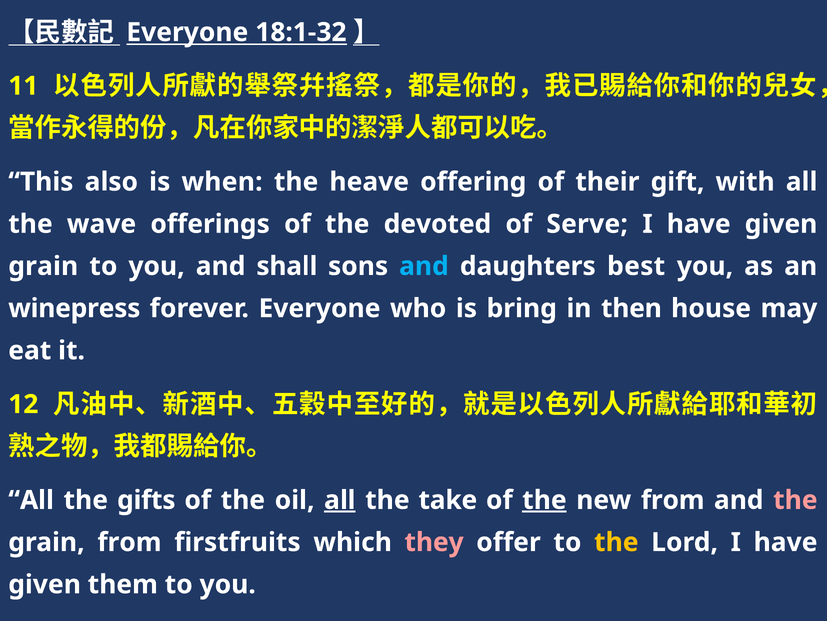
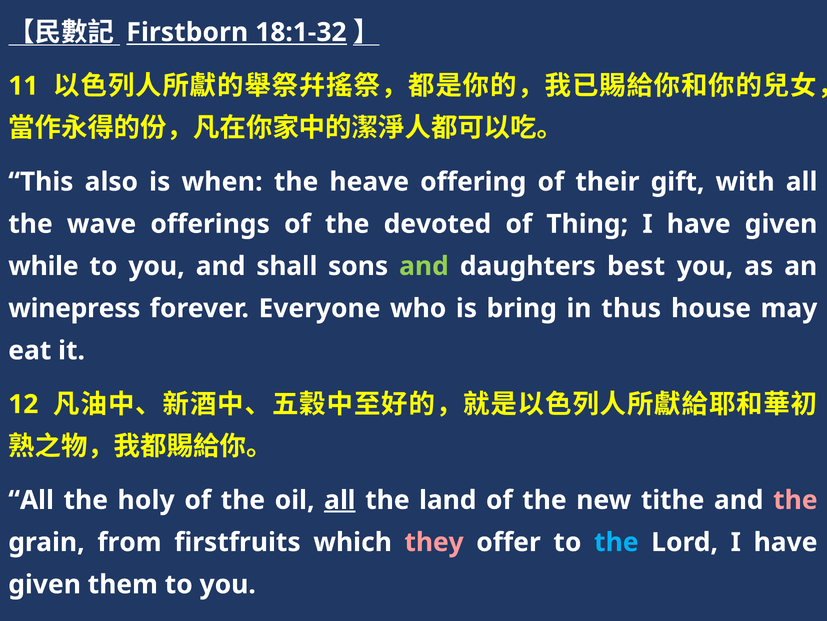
Everyone: Everyone -> Firstborn (187, 32)
Serve: Serve -> Thing (587, 224)
grain: grain -> while (43, 266)
and colour: light blue -> light green (424, 266)
then: then -> thus (631, 308)
gifts: gifts -> holy (146, 500)
take: take -> land (448, 500)
the underline: present -> none (544, 500)
new from: from -> tithe (673, 500)
the colour: yellow -> light blue (616, 542)
